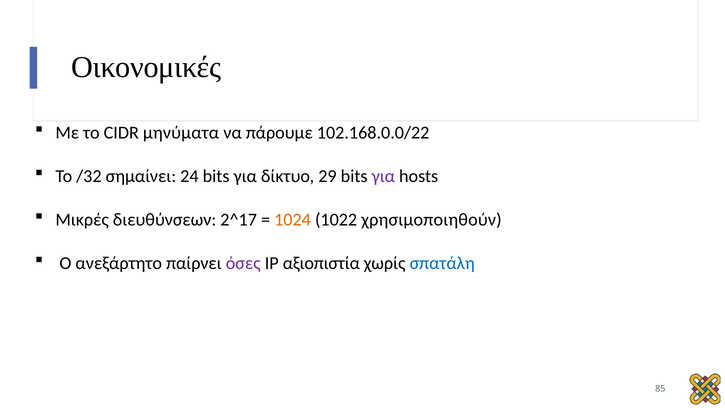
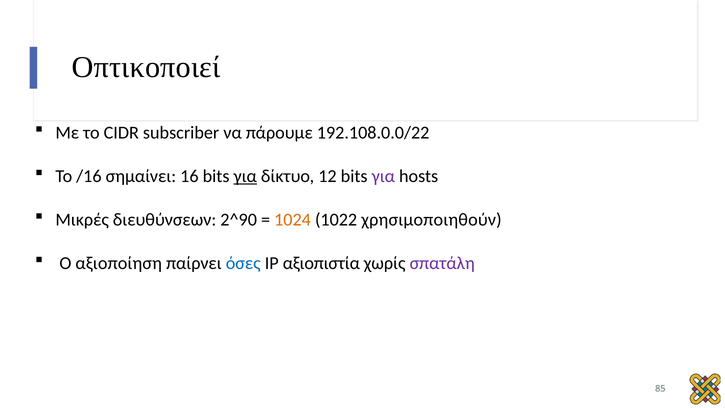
Οικονομικές: Οικονομικές -> Οπτικοποιεί (146, 67)
μηνύματα: μηνύματα -> subscriber (181, 133)
102.168.0.0/22: 102.168.0.0/22 -> 192.108.0.0/22 (373, 133)
/32: /32 -> /16 (89, 176)
24: 24 -> 16 (189, 176)
για underline: none -> present (245, 176)
29: 29 -> 12 (327, 176)
2^17: 2^17 -> 2^90 (239, 220)
ανεξάρτητο: ανεξάρτητο -> αξιοποίηση (119, 263)
όσες colour: purple -> blue (243, 263)
σπατάλη colour: blue -> purple (442, 263)
